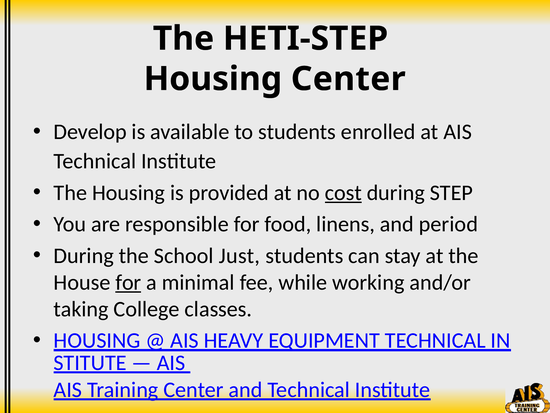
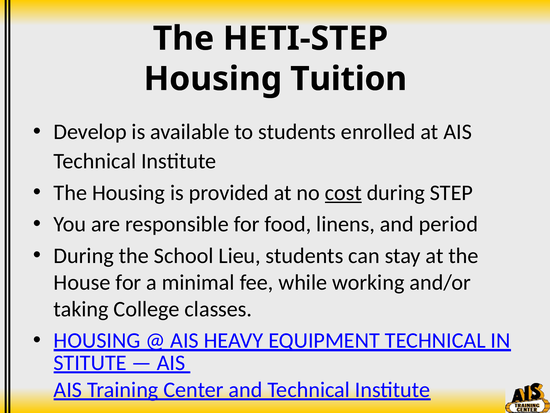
Housing Center: Center -> Tuition (349, 79)
Just: Just -> Lieu (240, 256)
for underline: present -> none (128, 282)
